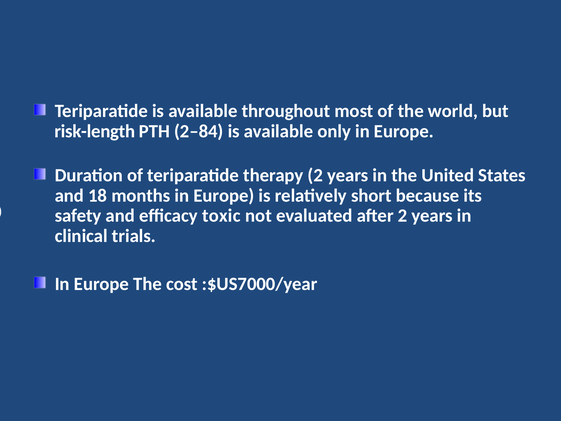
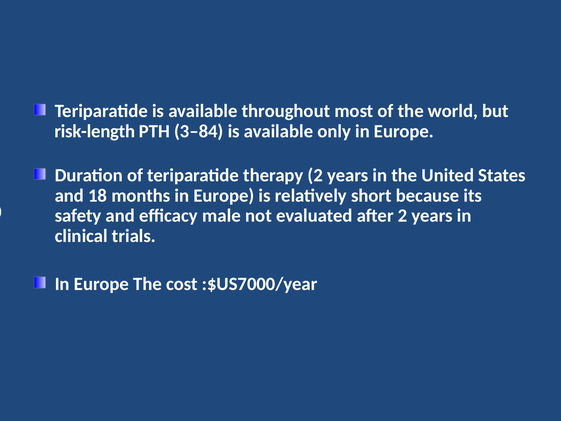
2–84: 2–84 -> 3–84 (199, 131)
toxic: toxic -> male (221, 216)
